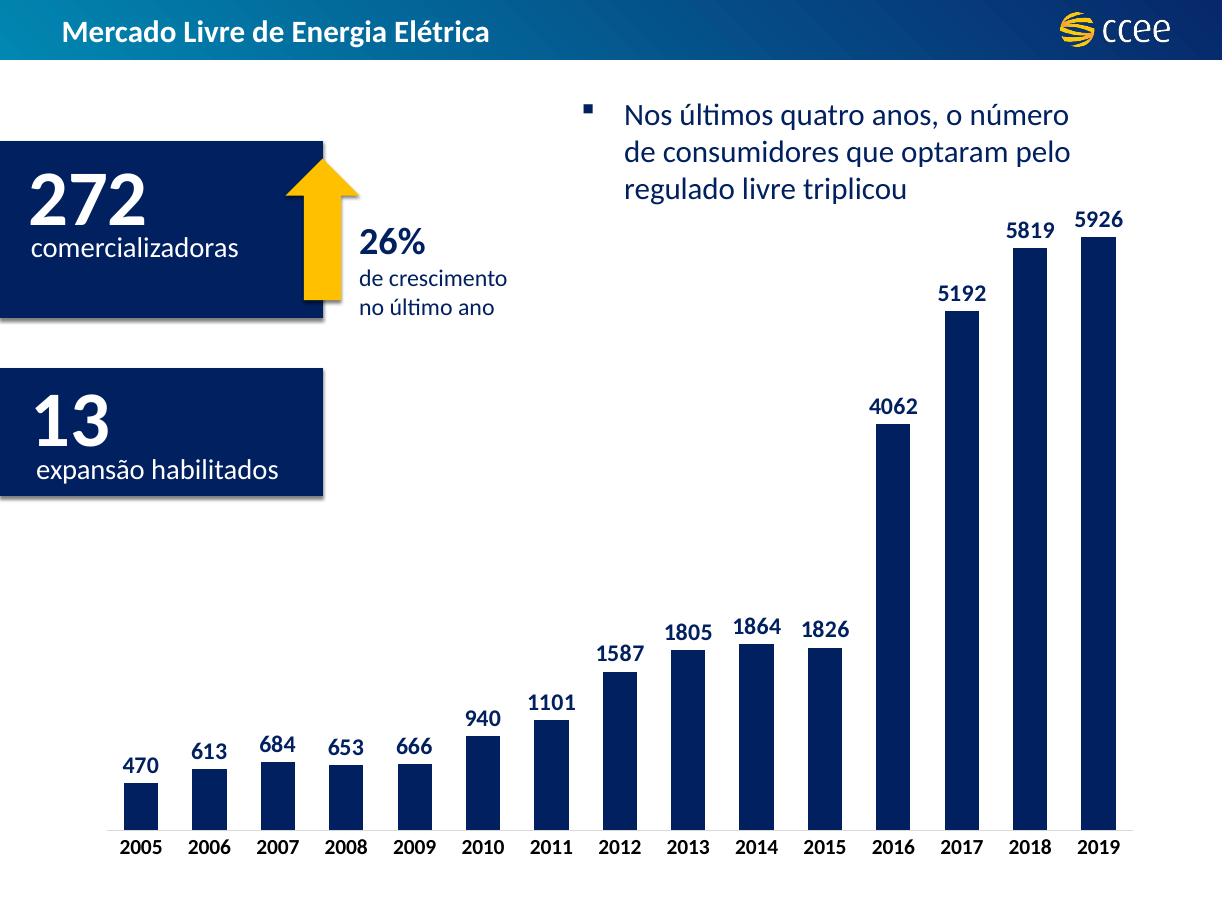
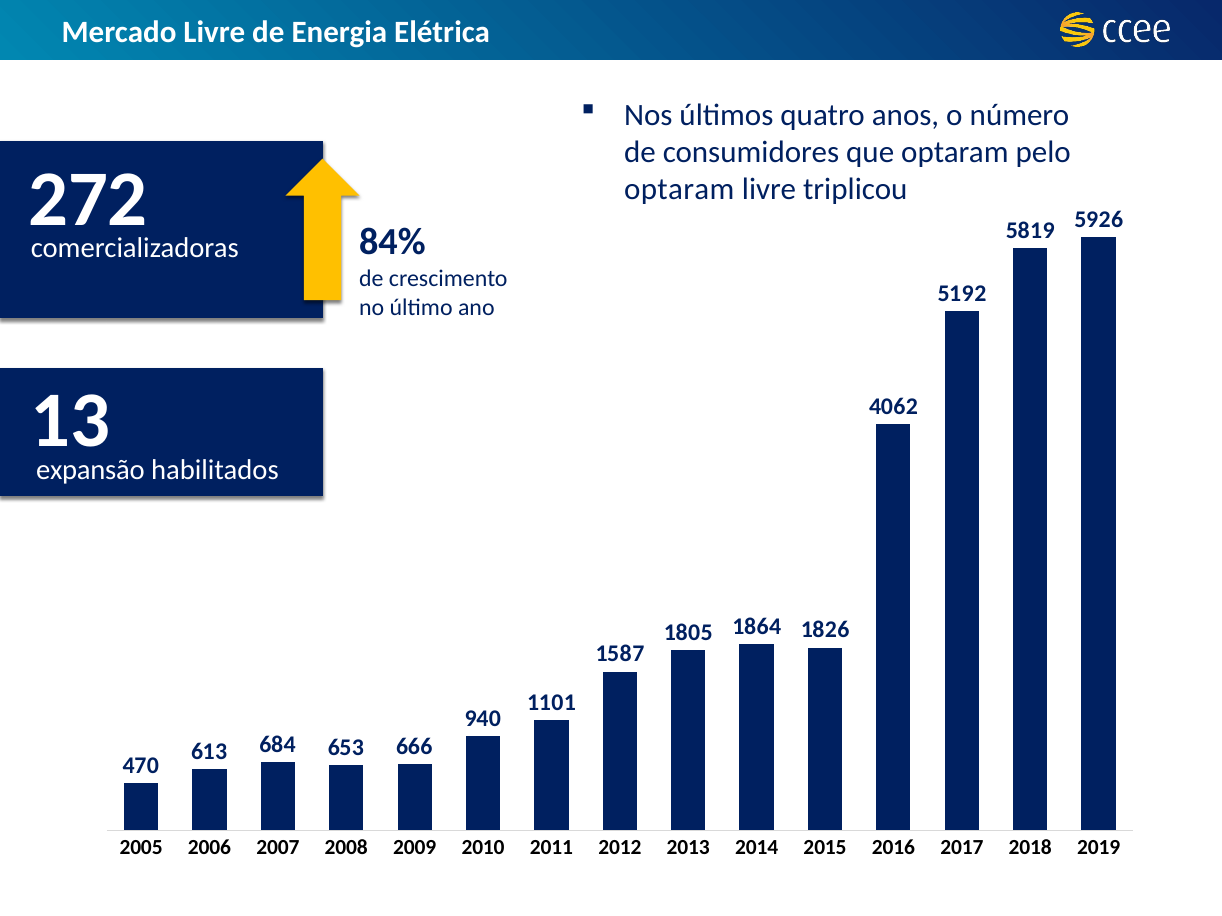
regulado: regulado -> optaram (679, 190)
26%: 26% -> 84% (392, 242)
